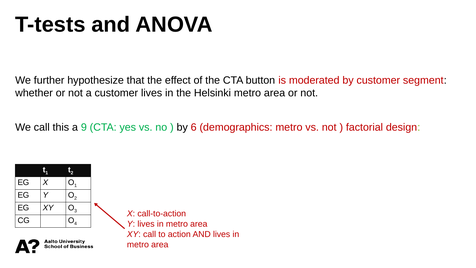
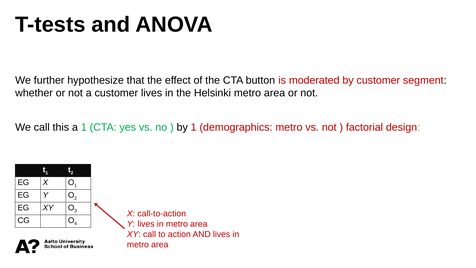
a 9: 9 -> 1 (84, 127)
by 6: 6 -> 1 (194, 127)
